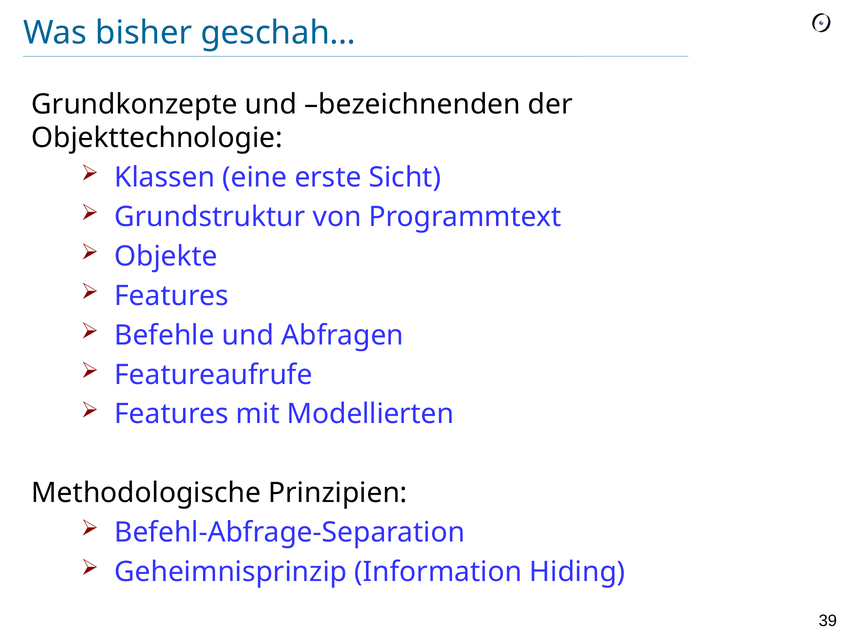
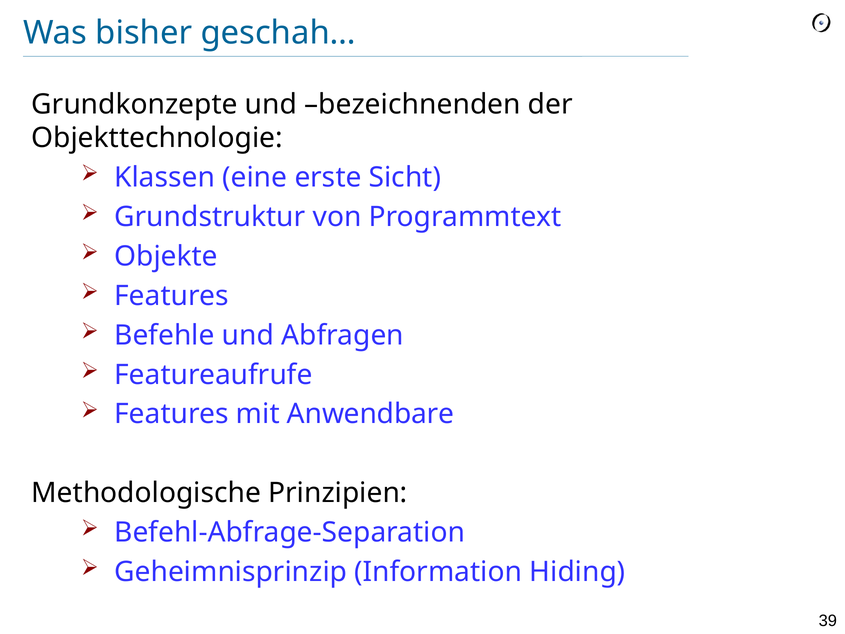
Modellierten: Modellierten -> Anwendbare (371, 414)
